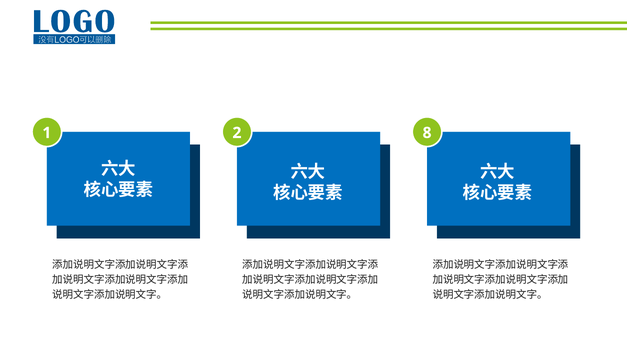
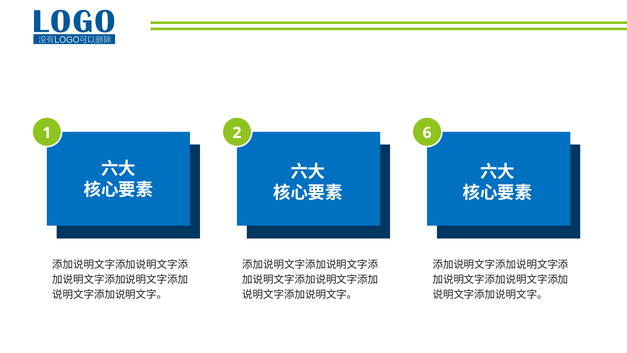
8: 8 -> 6 (427, 133)
